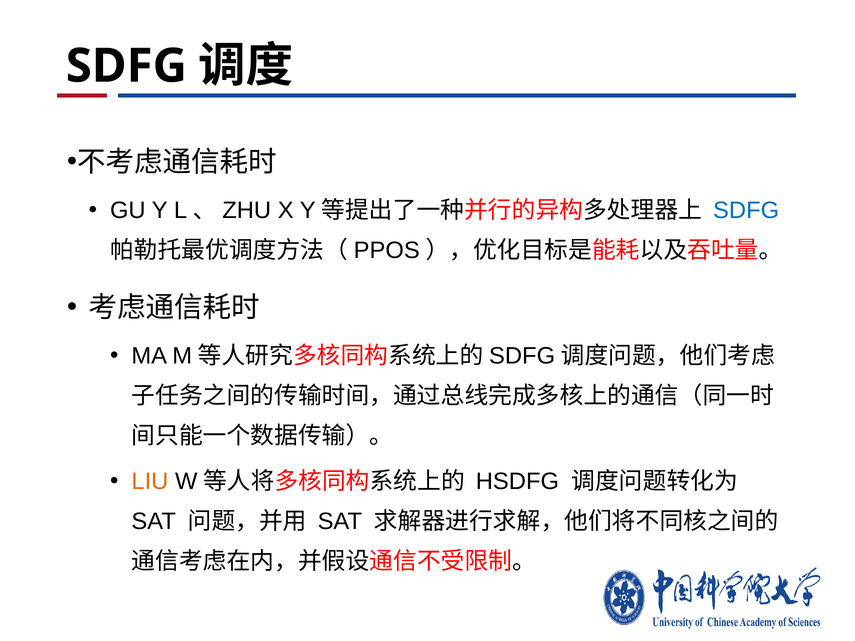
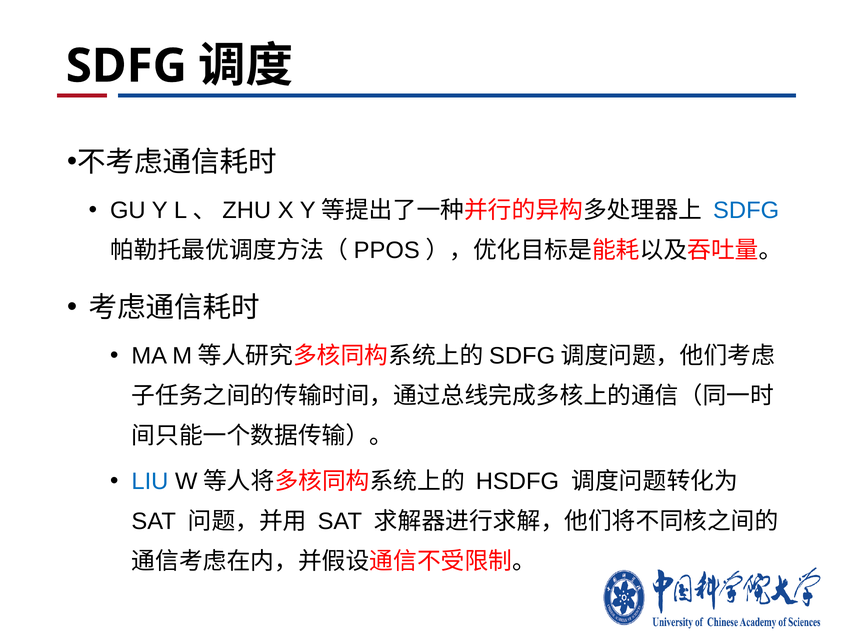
LIU colour: orange -> blue (150, 482)
